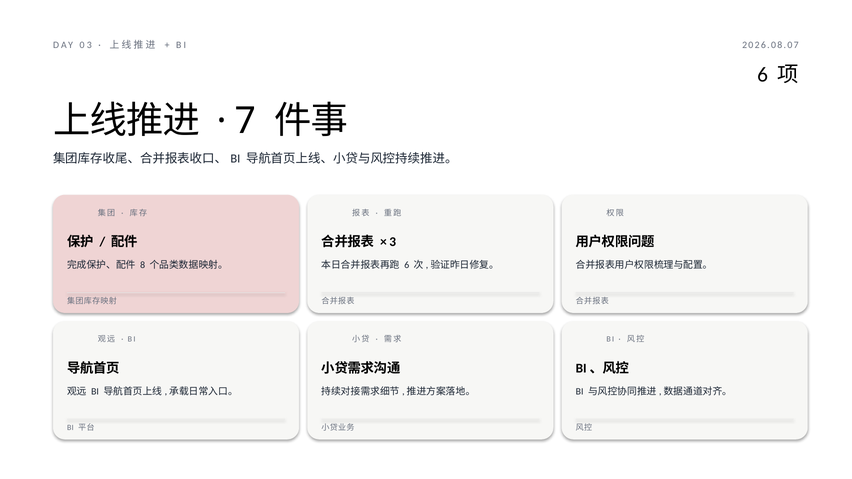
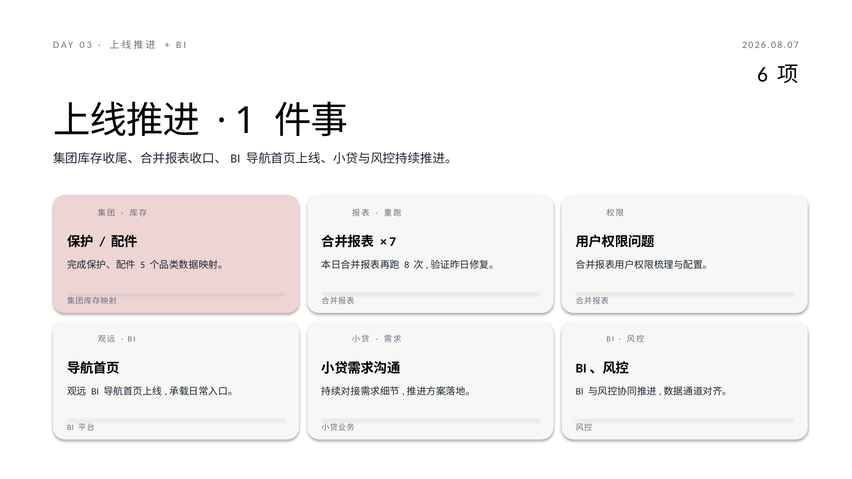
7: 7 -> 1 (245, 121)
3: 3 -> 7 (393, 242)
8: 8 -> 5 (143, 265)
6: 6 -> 8 (407, 265)
